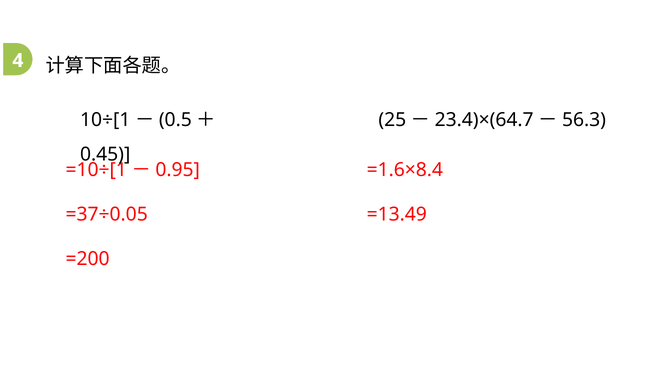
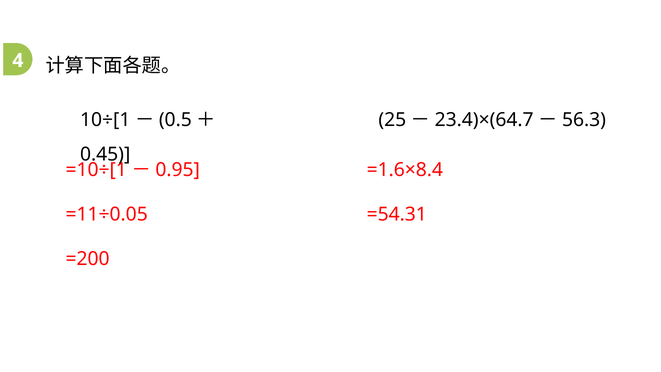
=37÷0.05: =37÷0.05 -> =11÷0.05 (107, 214)
=13.49: =13.49 -> =54.31 (397, 214)
